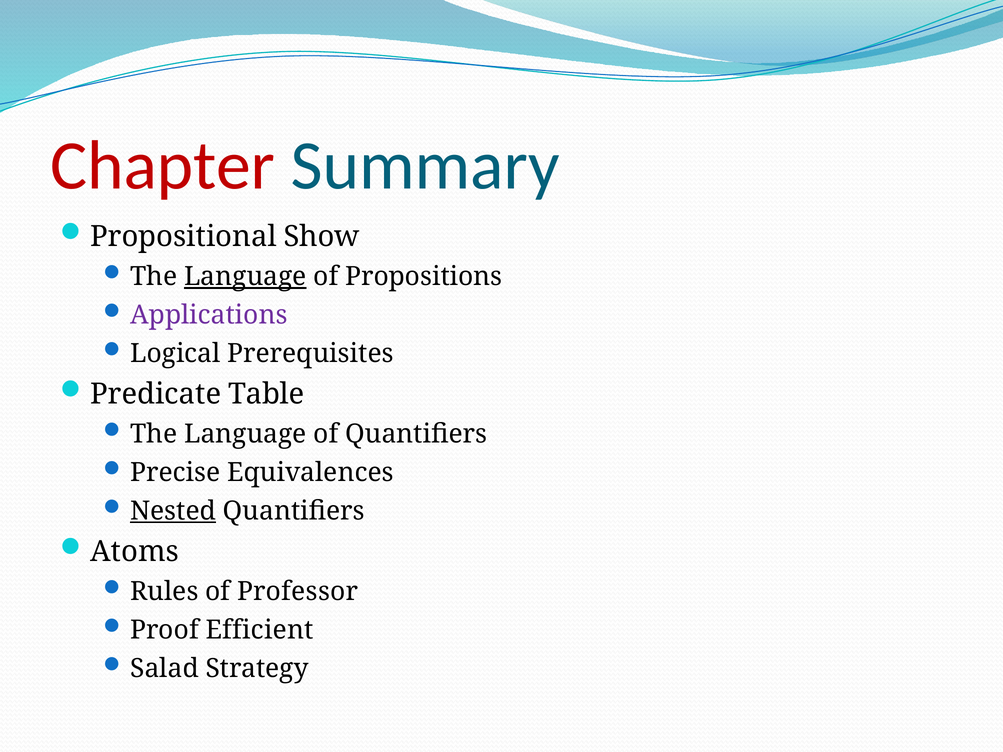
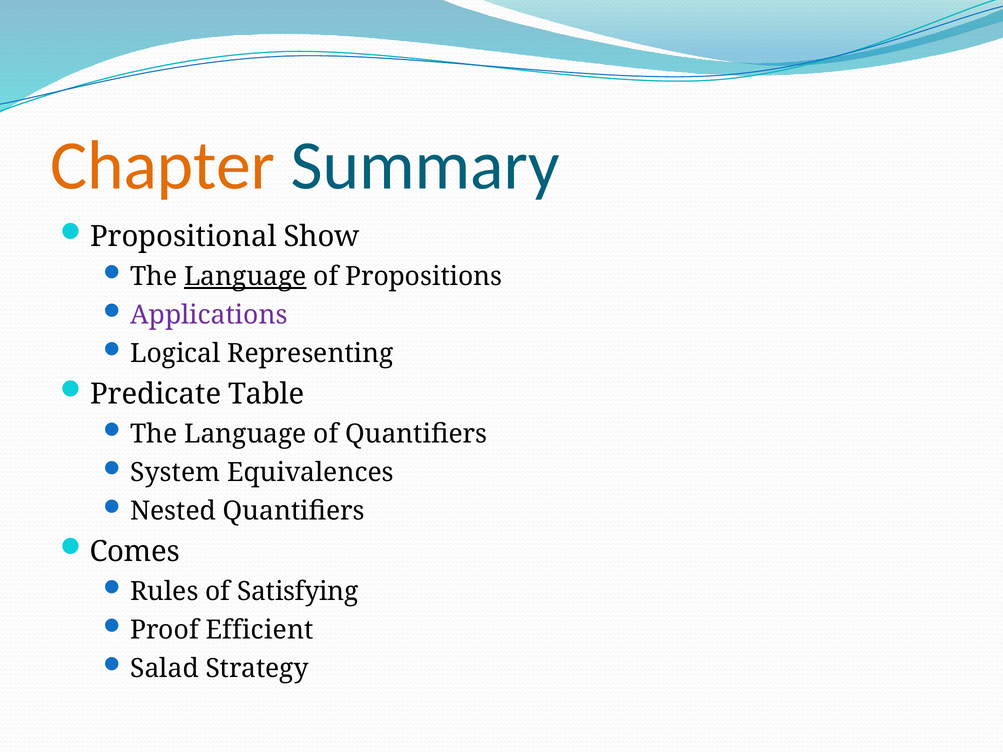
Chapter colour: red -> orange (163, 166)
Prerequisites: Prerequisites -> Representing (310, 354)
Precise: Precise -> System (175, 473)
Nested underline: present -> none (173, 511)
Atoms: Atoms -> Comes (135, 552)
Professor: Professor -> Satisfying (298, 592)
